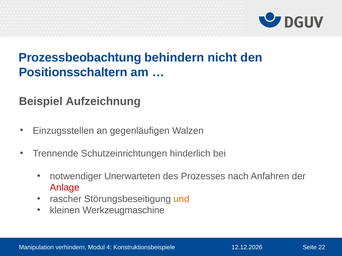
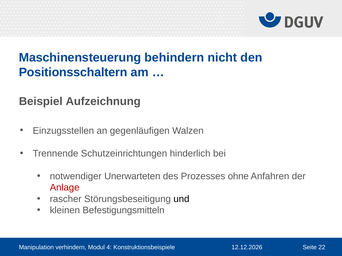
Prozessbeobachtung: Prozessbeobachtung -> Maschinensteuerung (80, 58)
nach: nach -> ohne (238, 177)
und colour: orange -> black (181, 199)
Werkzeugmaschine: Werkzeugmaschine -> Befestigungsmitteln (124, 211)
